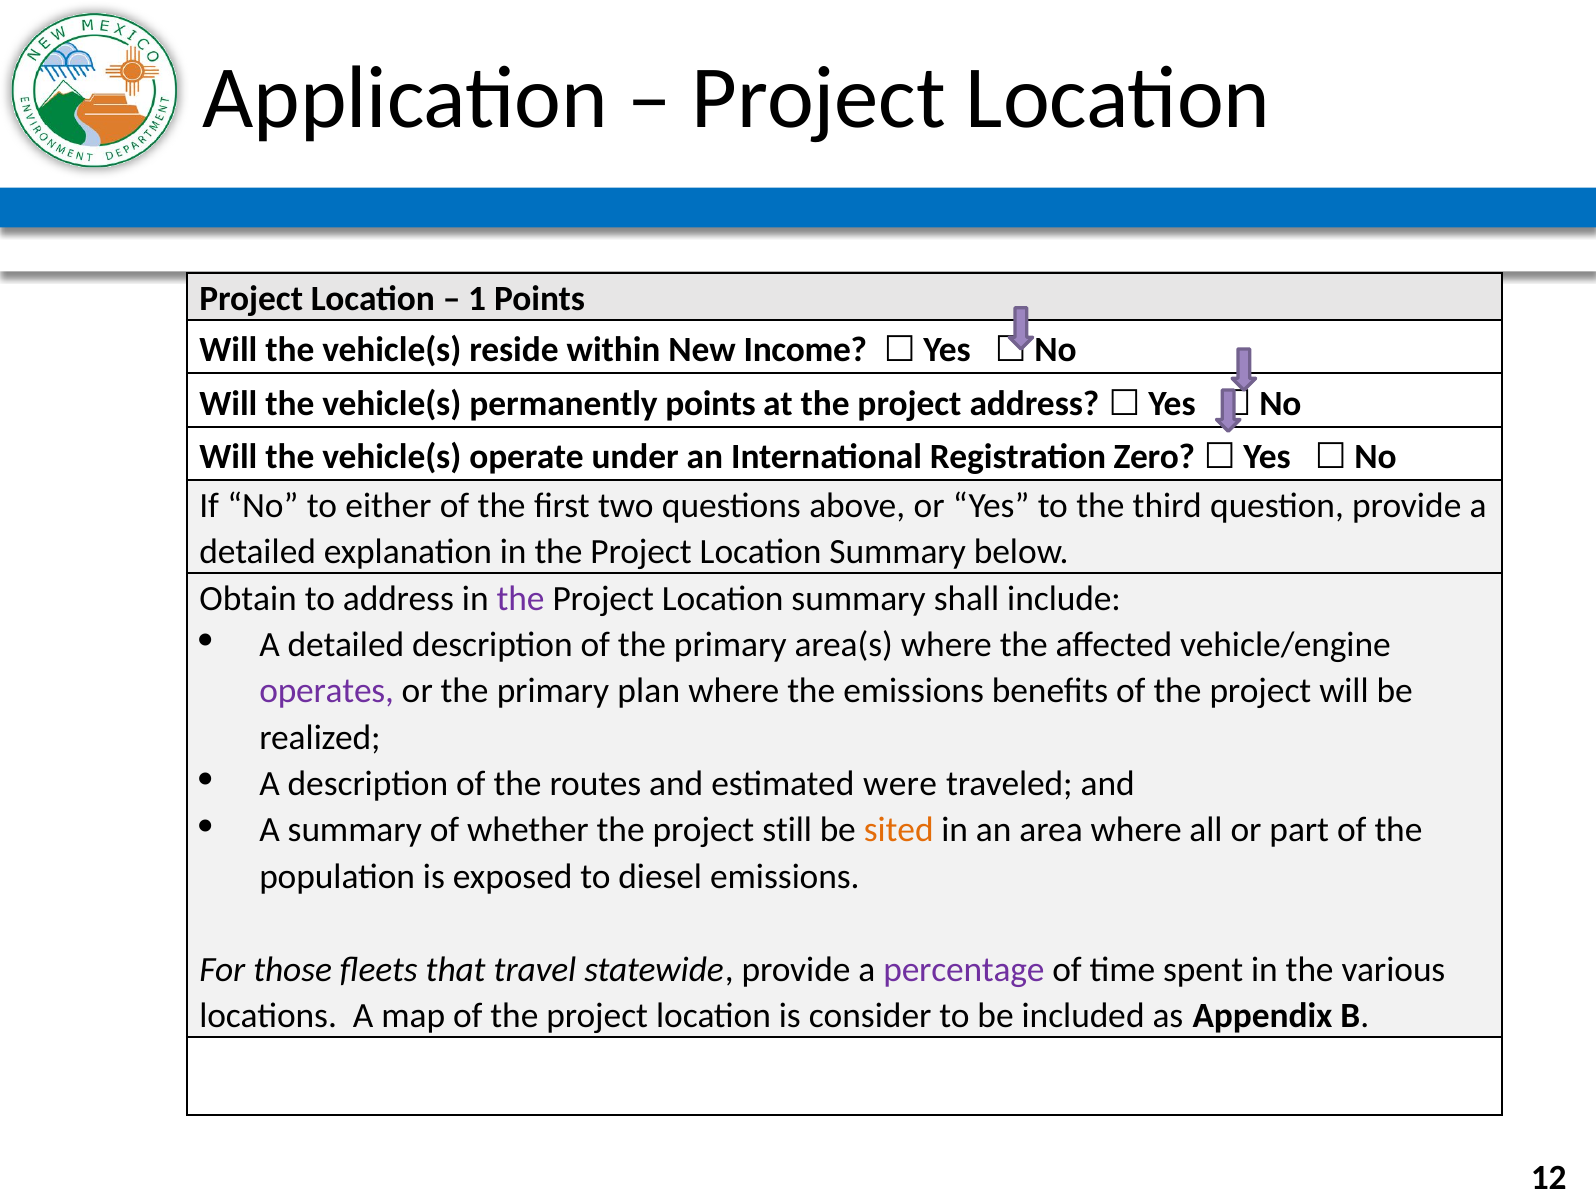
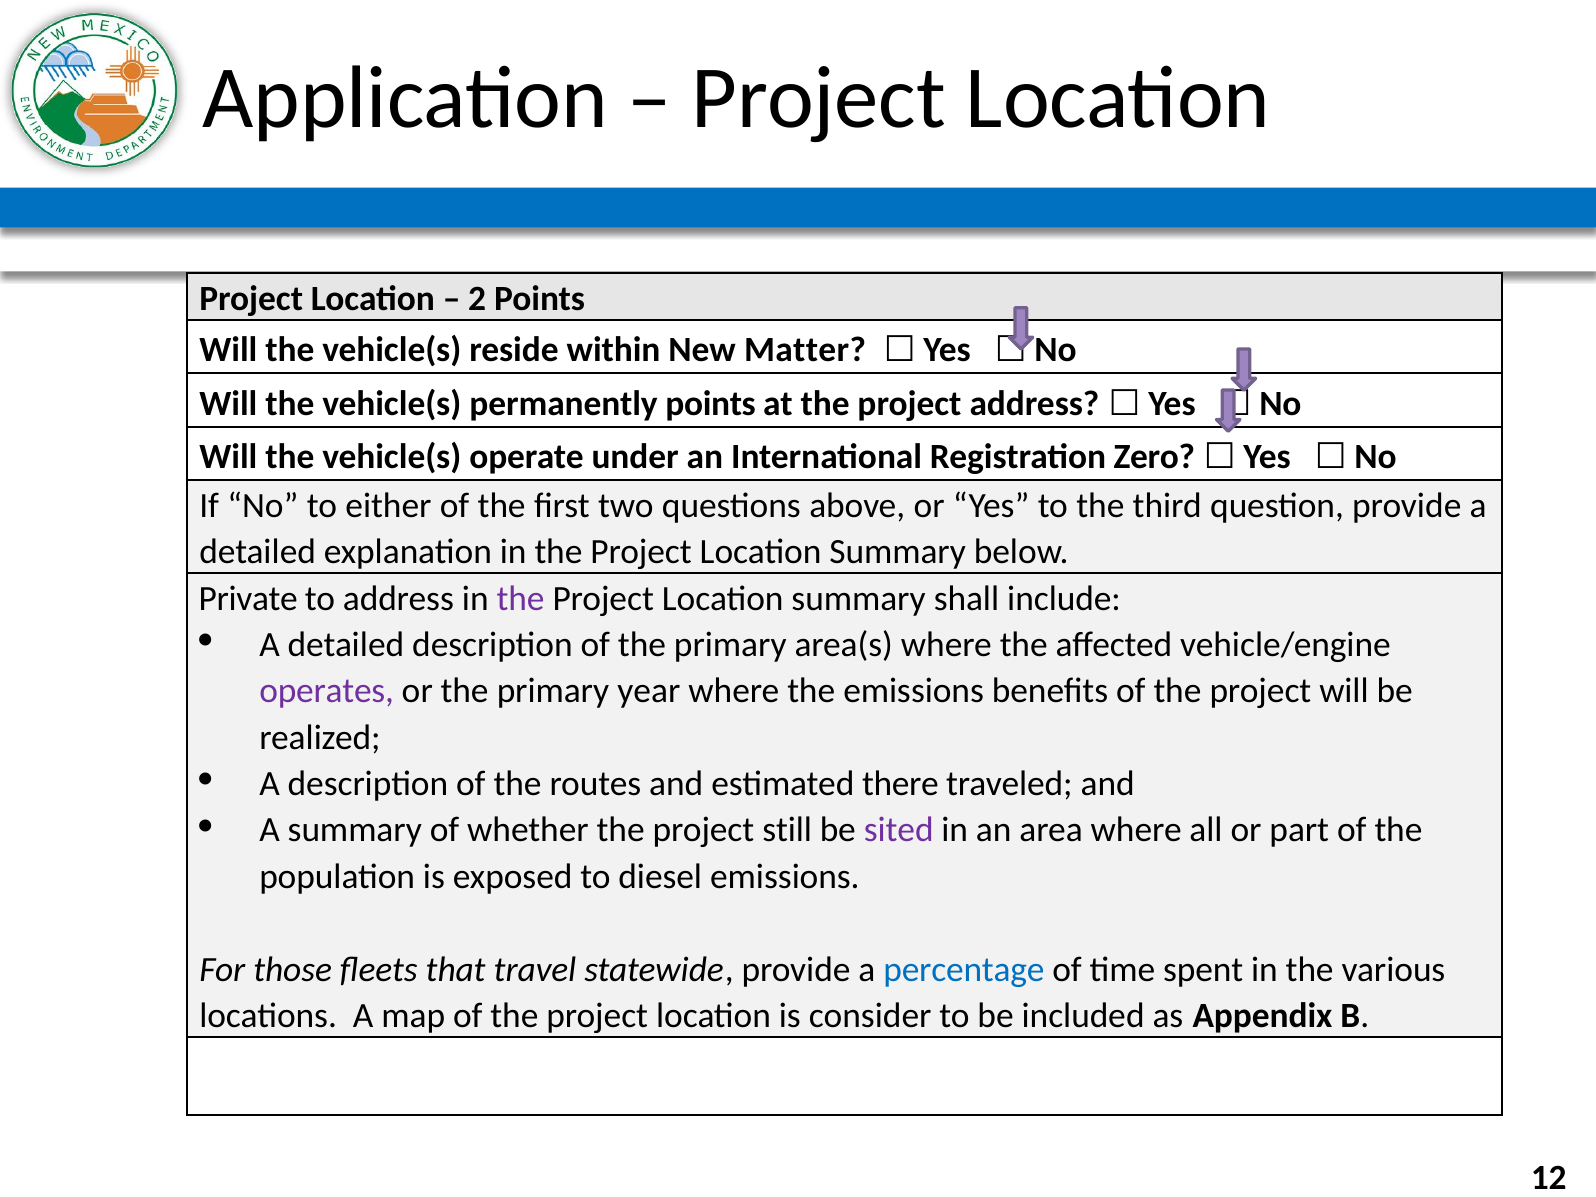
1: 1 -> 2 (477, 299)
Income: Income -> Matter (805, 350)
Obtain: Obtain -> Private (248, 598)
plan: plan -> year (649, 691)
were: were -> there (900, 784)
sited colour: orange -> purple (899, 830)
percentage colour: purple -> blue (964, 969)
